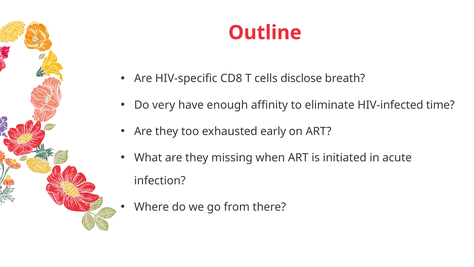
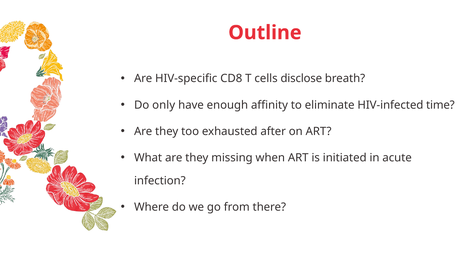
very: very -> only (164, 105)
early: early -> after (273, 131)
